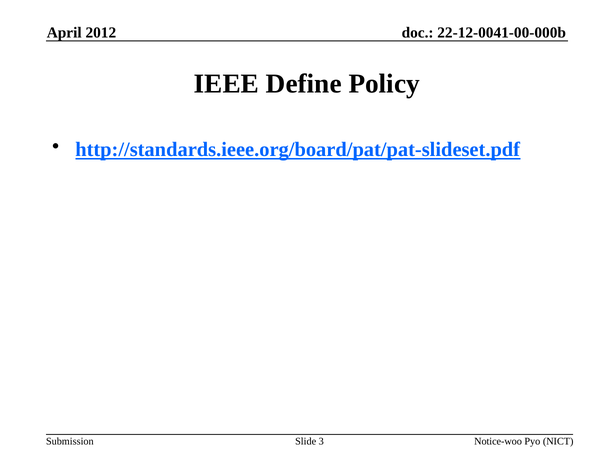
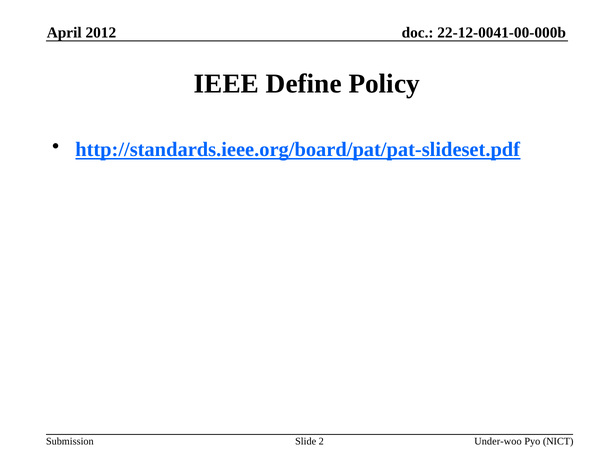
3: 3 -> 2 (321, 442)
Notice-woo: Notice-woo -> Under-woo (498, 442)
